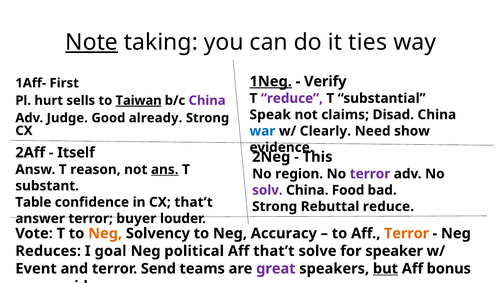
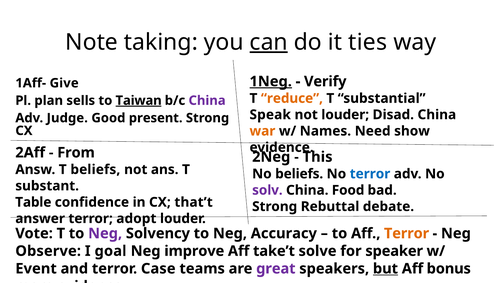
Note underline: present -> none (92, 42)
can underline: none -> present (269, 42)
First: First -> Give (64, 83)
reduce colour: purple -> orange (292, 98)
hurt: hurt -> plan (49, 100)
not claims: claims -> louder (345, 114)
already: already -> present (156, 118)
war colour: blue -> orange (262, 131)
Clearly: Clearly -> Names (325, 131)
Itself: Itself -> From (76, 152)
T reason: reason -> beliefs (95, 169)
ans underline: present -> none (165, 169)
No region: region -> beliefs (299, 173)
terror colour: purple -> blue (370, 173)
Rebuttal reduce: reduce -> debate (388, 206)
buyer: buyer -> adopt (136, 218)
Neg colour: orange -> purple (105, 233)
Reduces: Reduces -> Observe (48, 250)
political: political -> improve (194, 250)
Aff that’t: that’t -> take’t (274, 250)
Send: Send -> Case (158, 268)
